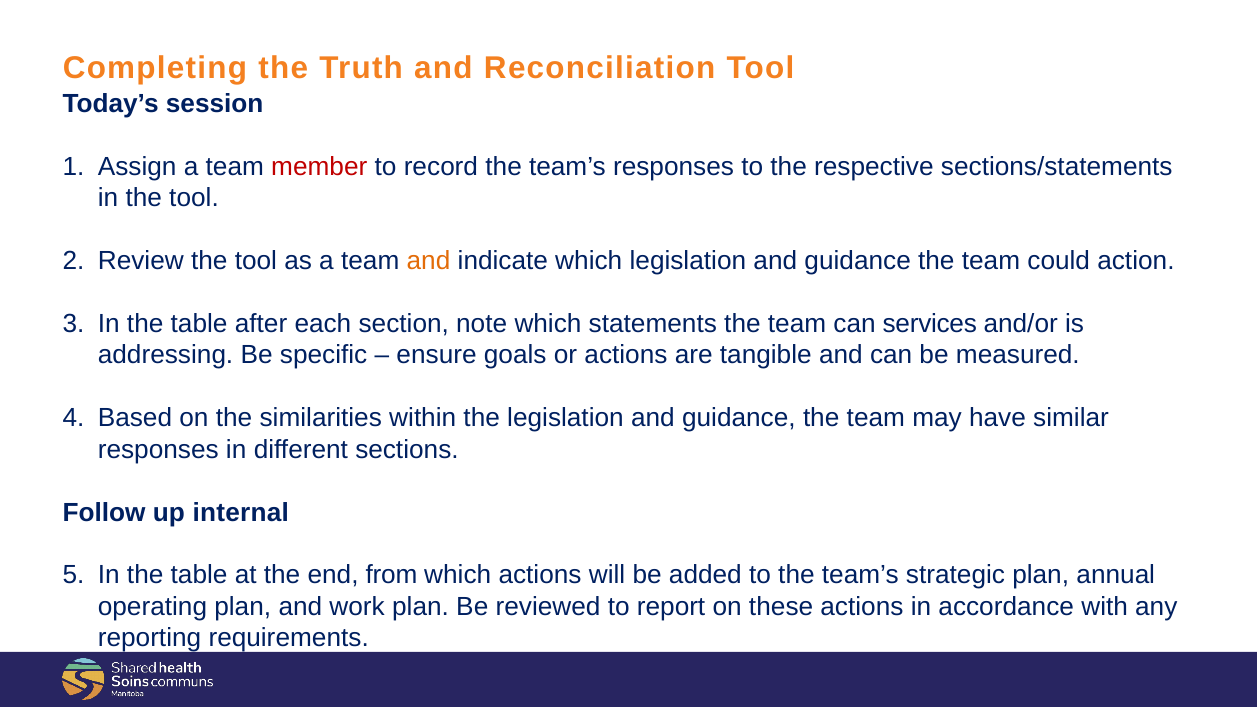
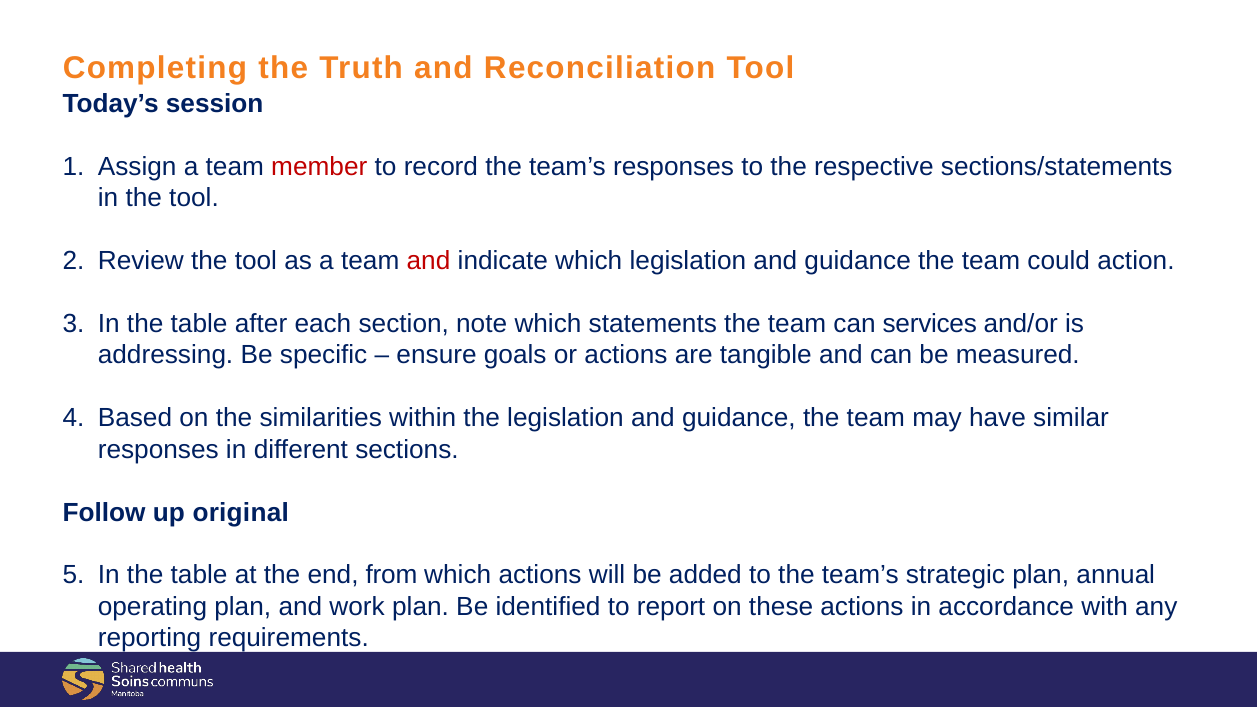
and colour: orange -> red (428, 261)
internal: internal -> original (241, 512)
reviewed: reviewed -> identified (548, 607)
